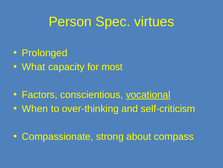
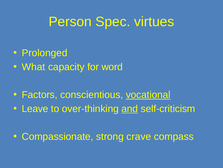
most: most -> word (112, 67)
When: When -> Leave (35, 108)
and underline: none -> present (130, 108)
about: about -> crave (139, 136)
